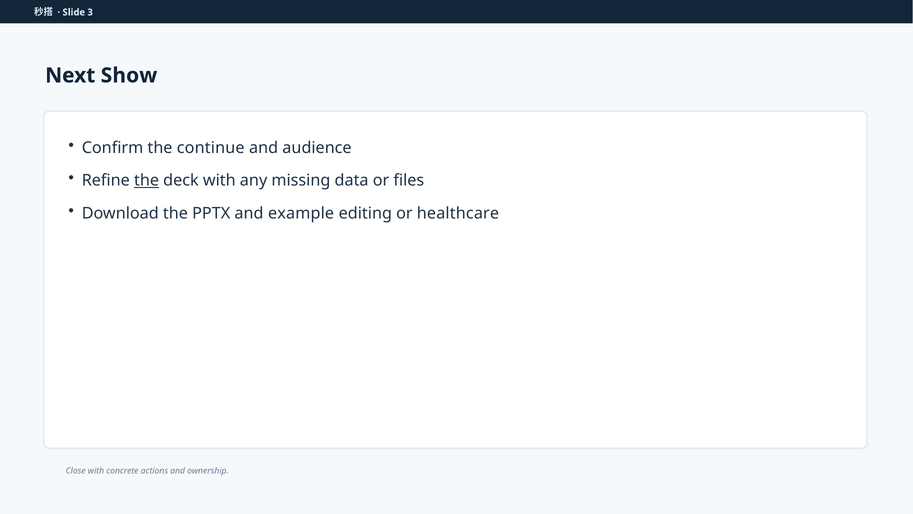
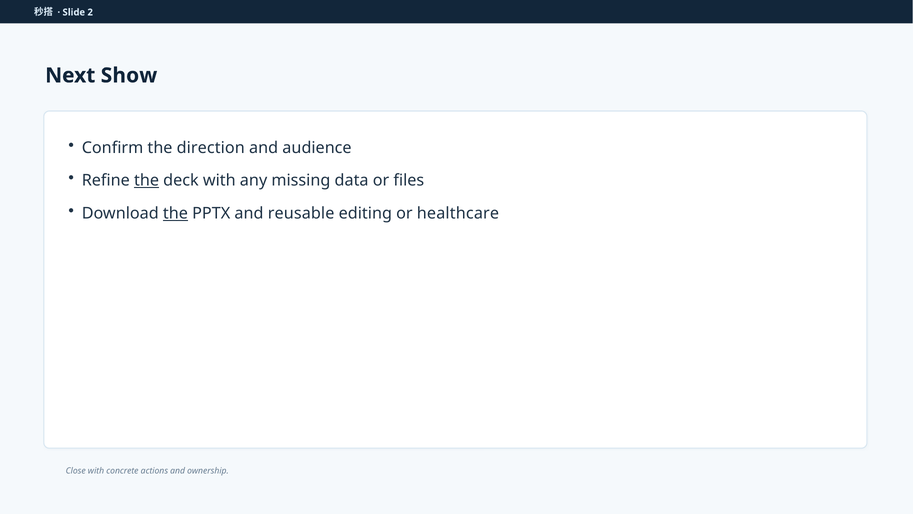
3: 3 -> 2 (90, 12)
continue: continue -> direction (211, 148)
the underline: none -> present (175, 213)
example: example -> reusable (301, 213)
